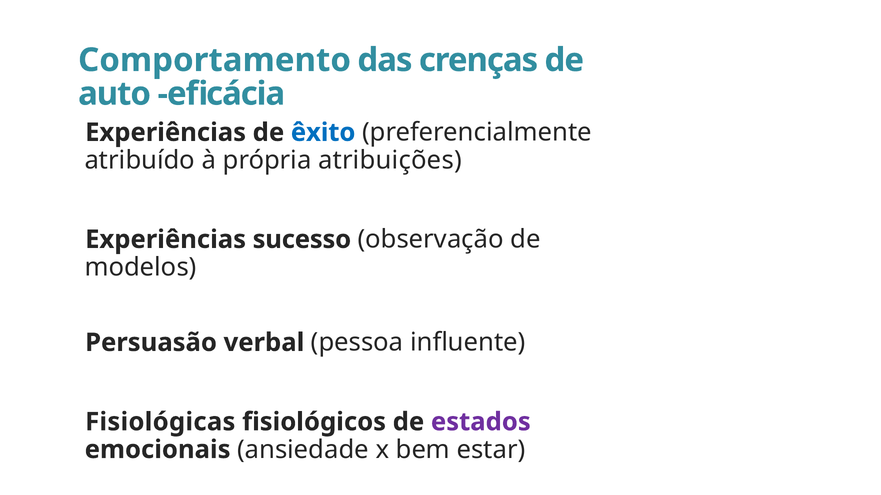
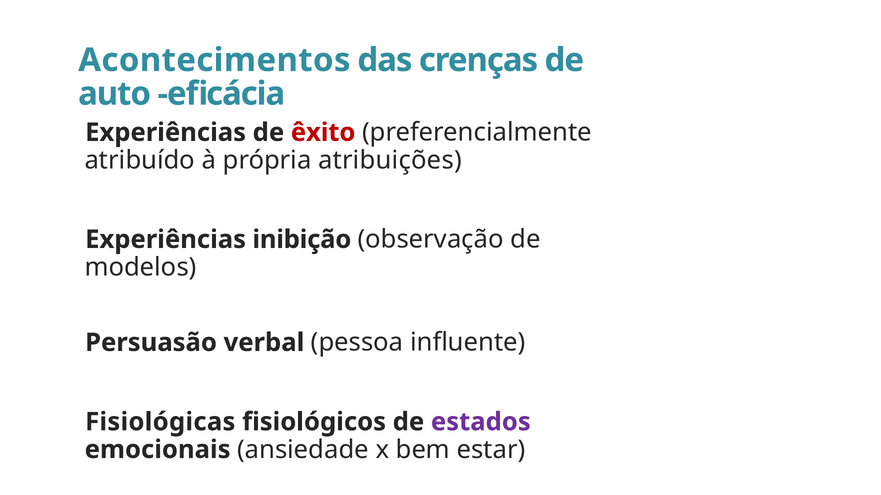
Comportamento: Comportamento -> Acontecimentos (214, 60)
êxito colour: blue -> red (323, 133)
sucesso: sucesso -> inibição (302, 240)
